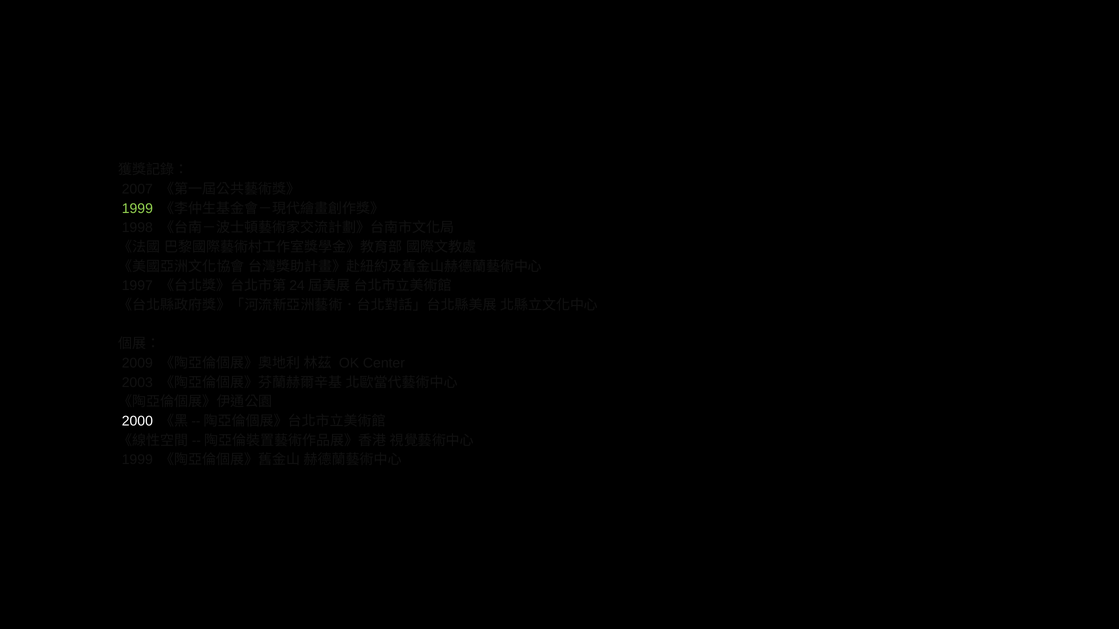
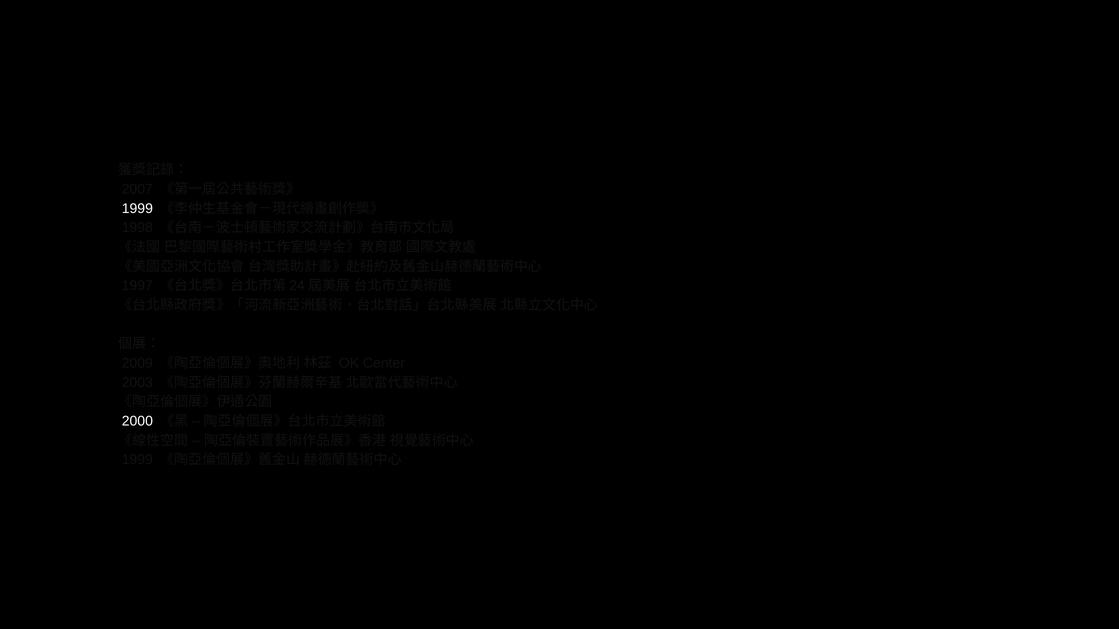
1999 colour: light green -> white (137, 209)
